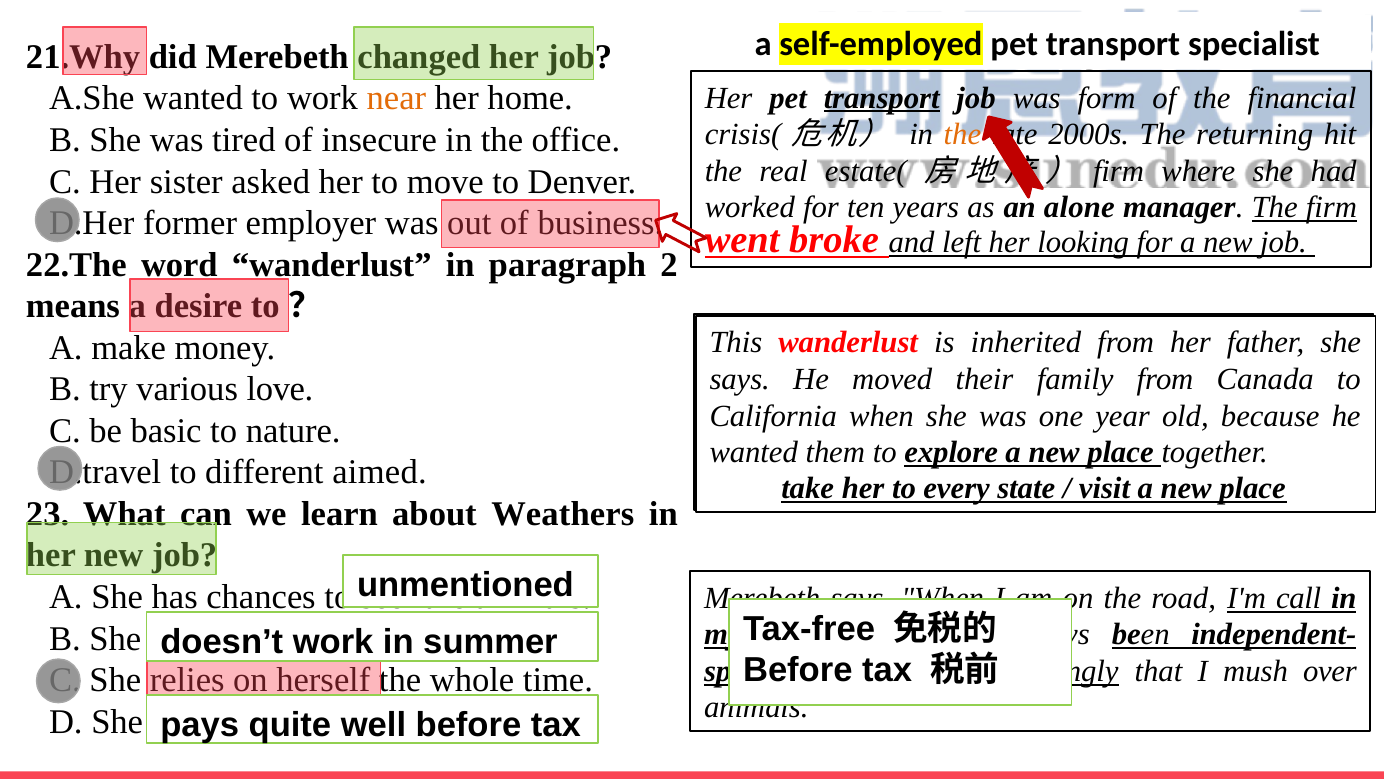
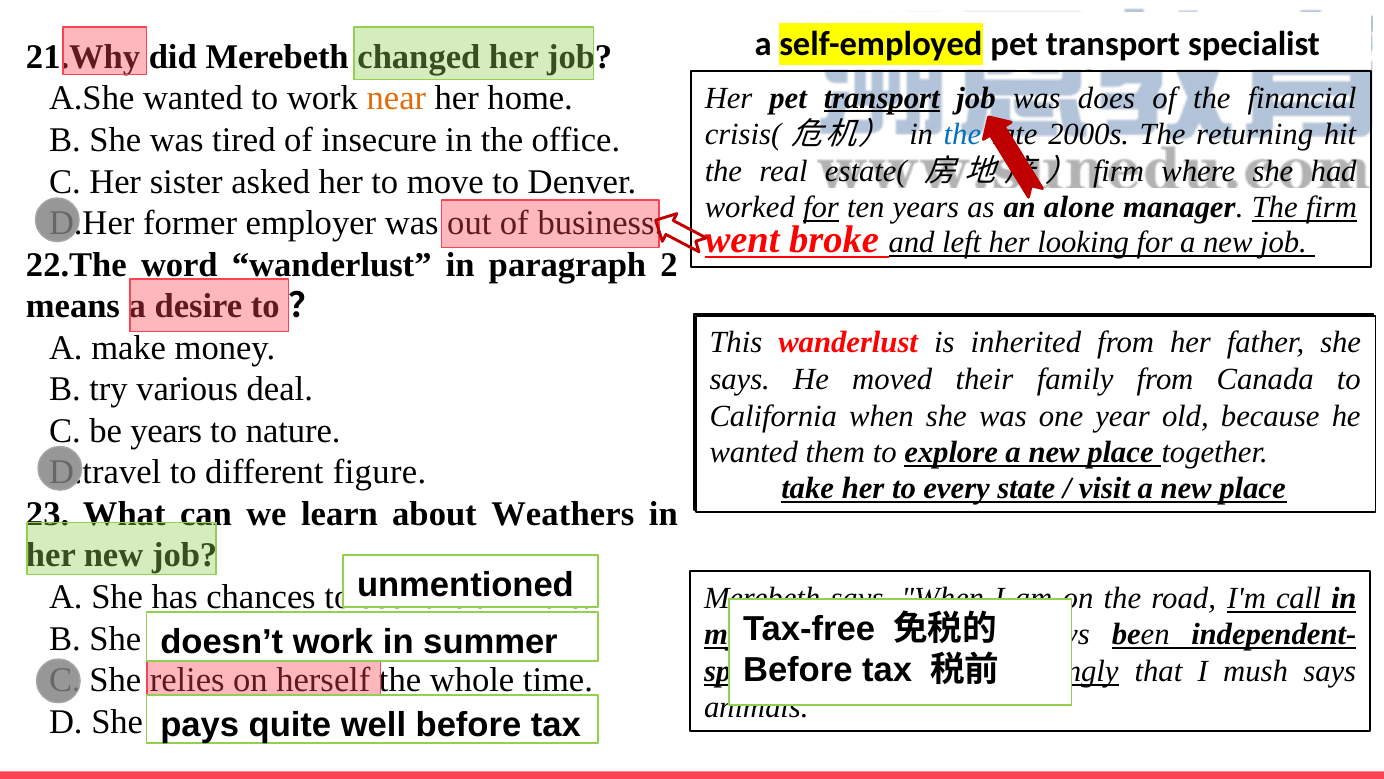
form: form -> does (1106, 98)
the colour: orange -> blue (962, 134)
for underline: none -> present (821, 207)
love: love -> deal (280, 389)
be basic: basic -> years (166, 431)
aimed: aimed -> figure (380, 472)
mush over: over -> says (1330, 671)
